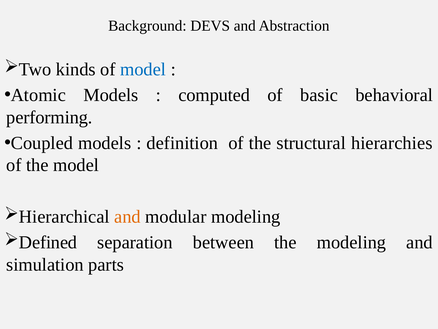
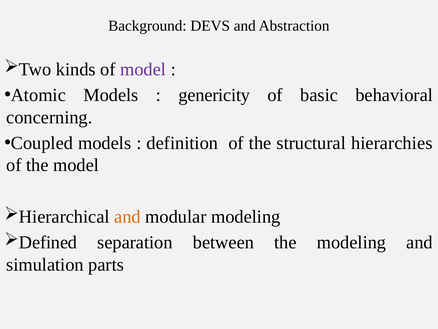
model colour: blue -> purple (143, 69)
computed: computed -> genericity (214, 95)
performing: performing -> concerning (49, 117)
